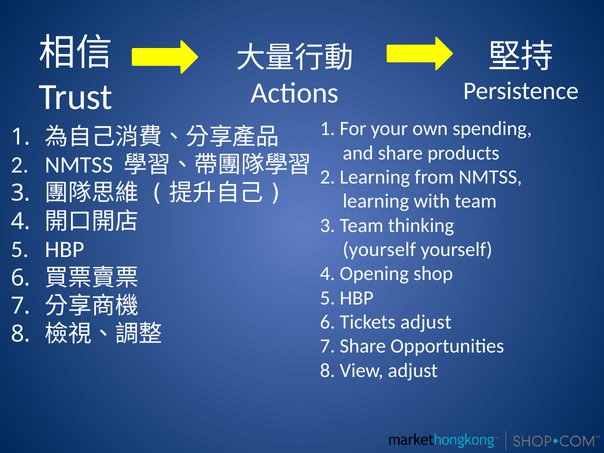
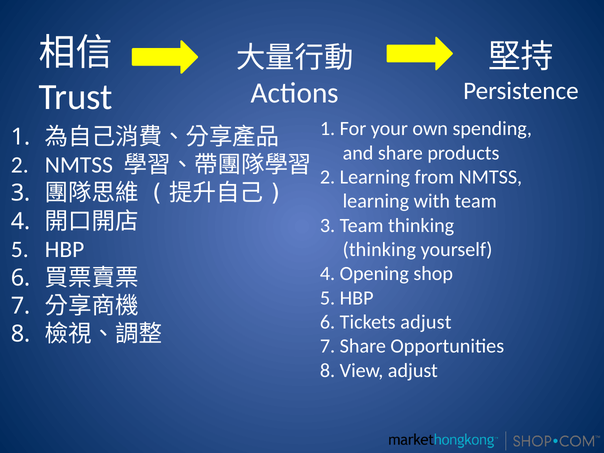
yourself: yourself -> thinking (379, 250)
